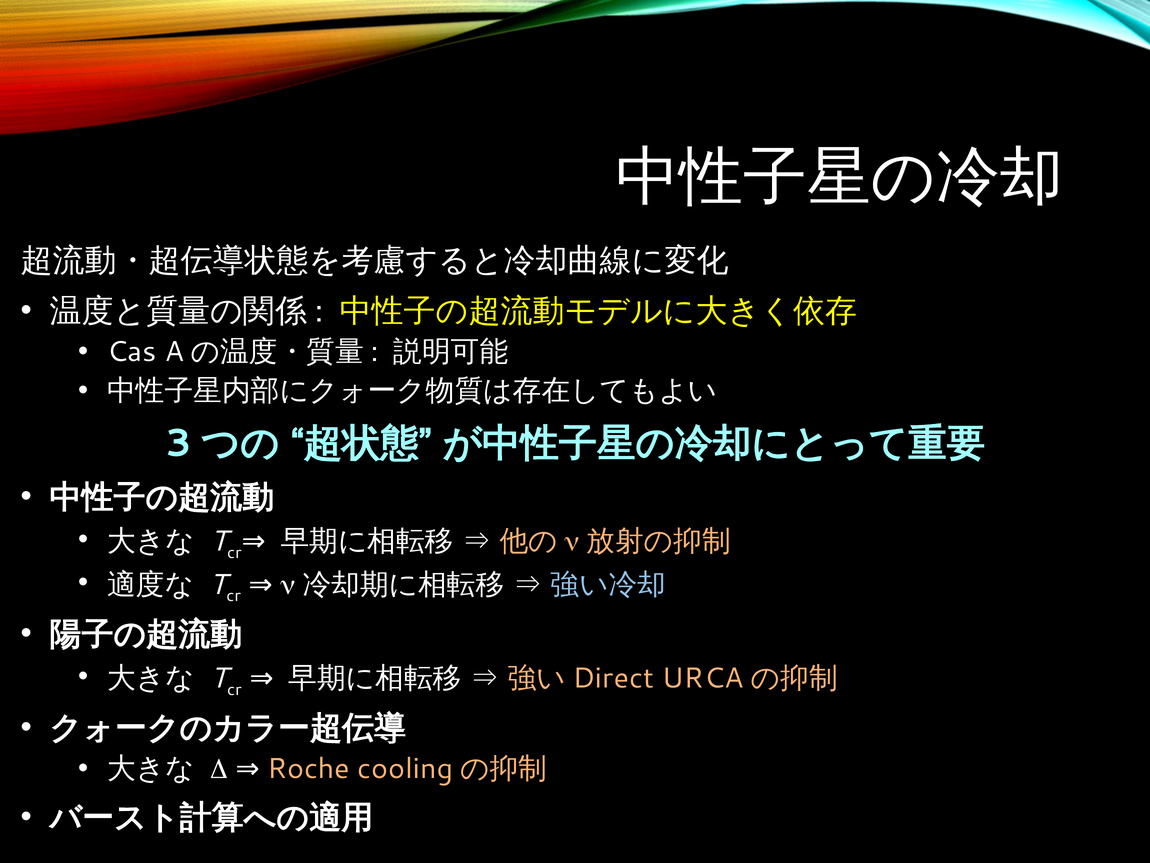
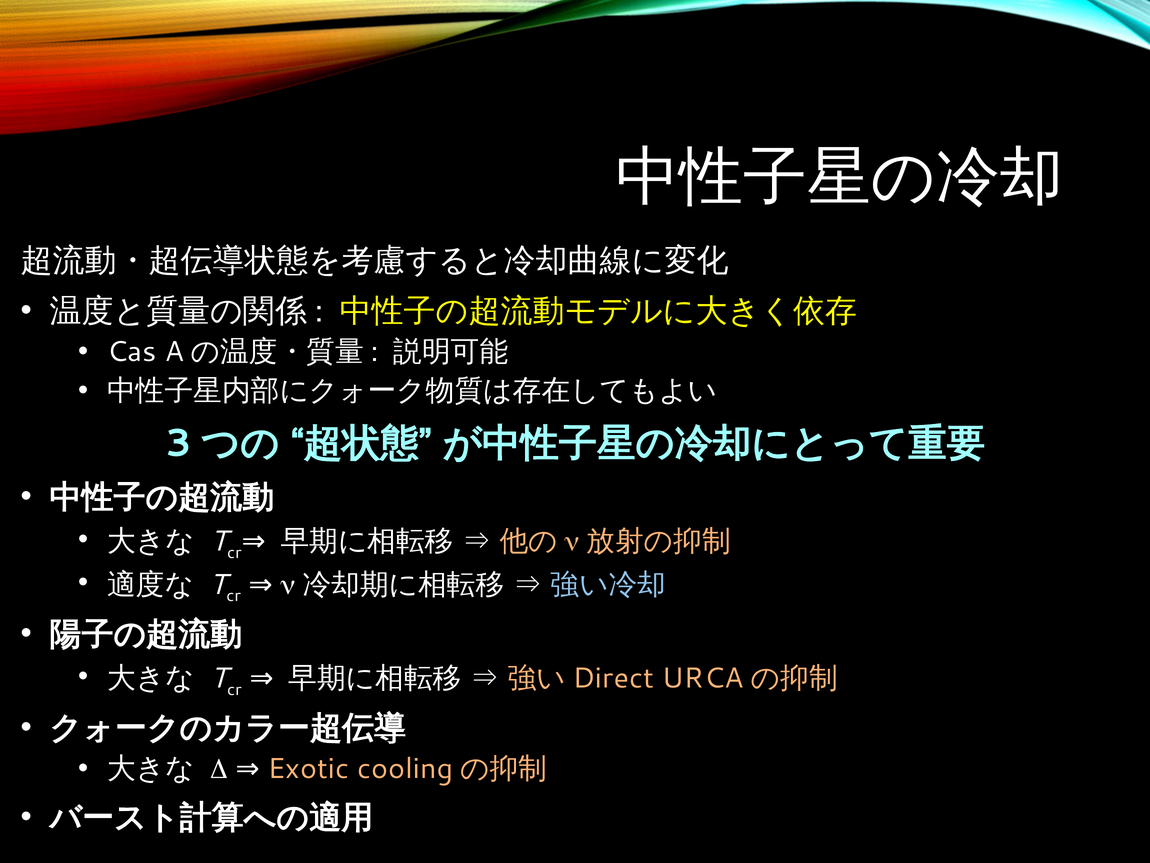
Roche: Roche -> Exotic (308, 768)
